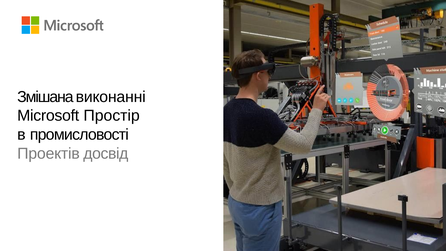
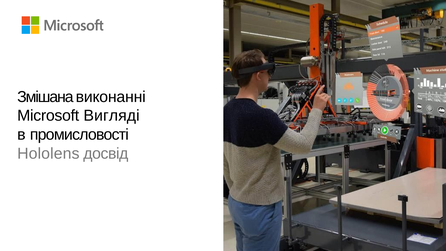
Простір: Простір -> Вигляді (112, 116)
Проектів: Проектів -> Hololens (48, 154)
